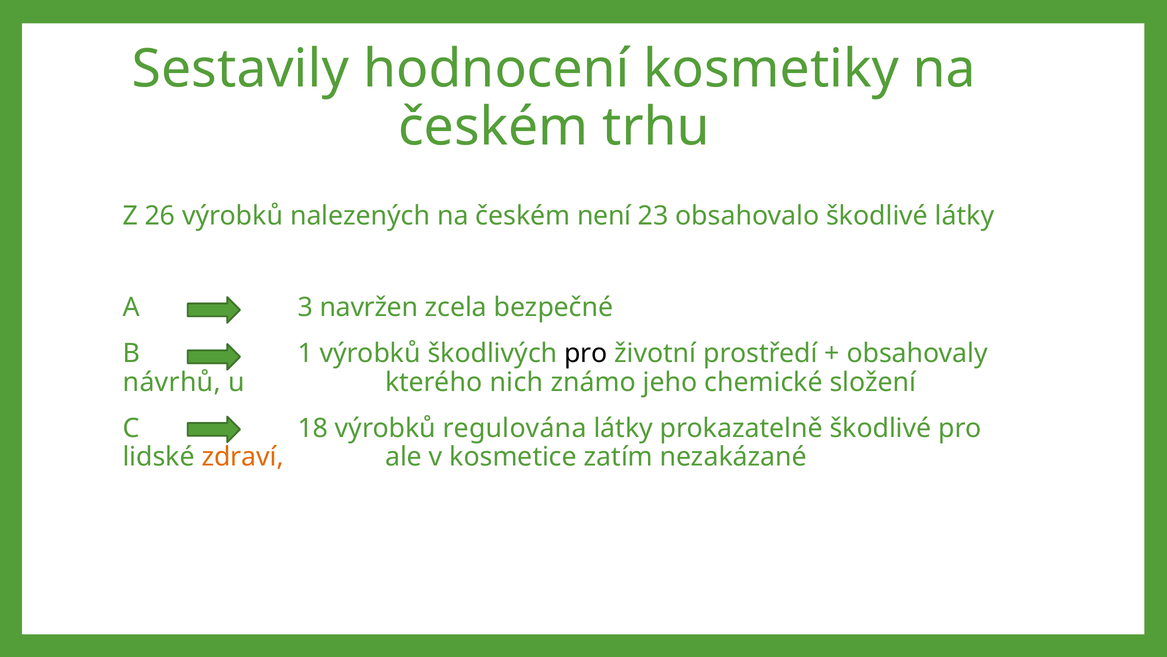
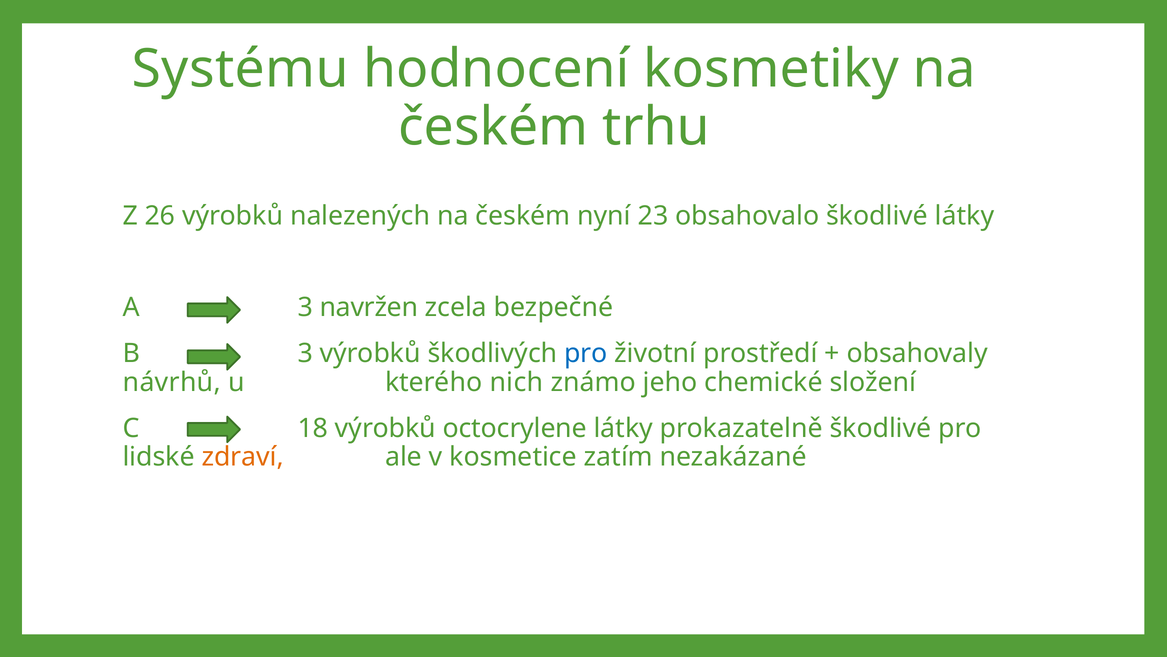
Sestavily: Sestavily -> Systému (240, 69)
není: není -> nyní (604, 216)
B 1: 1 -> 3 (305, 353)
pro colour: black -> blue (586, 353)
regulována: regulována -> octocrylene (515, 428)
